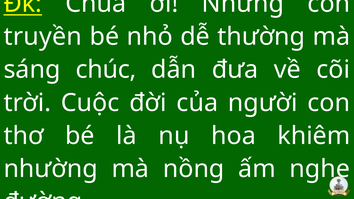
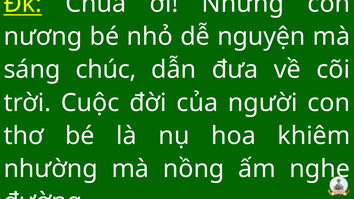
truyền: truyền -> nương (43, 37)
thường: thường -> nguyện (261, 37)
